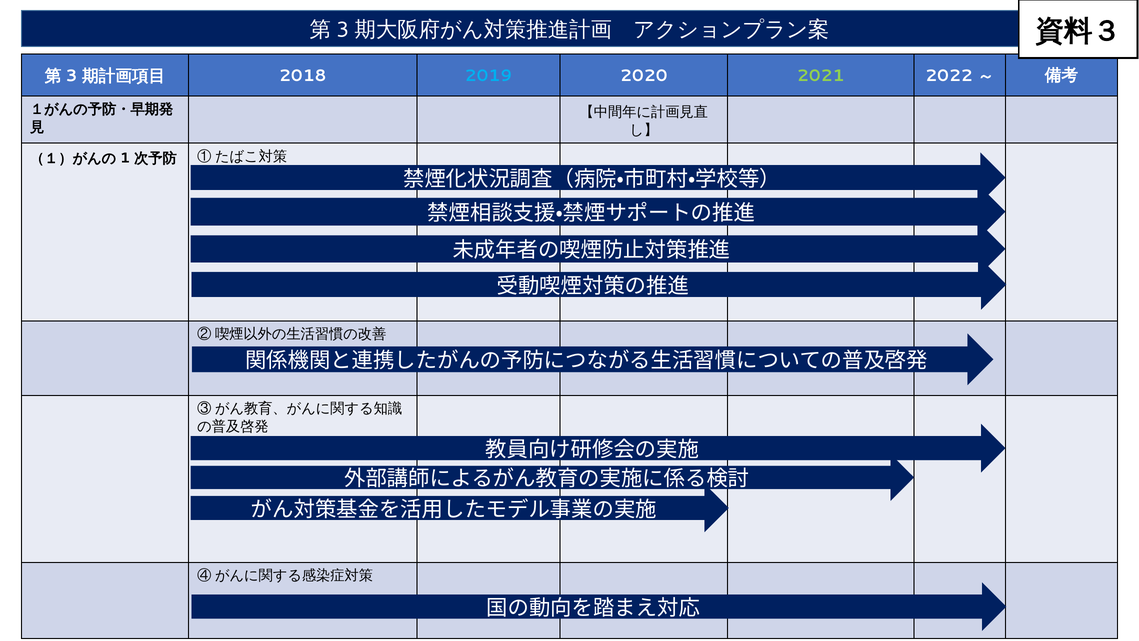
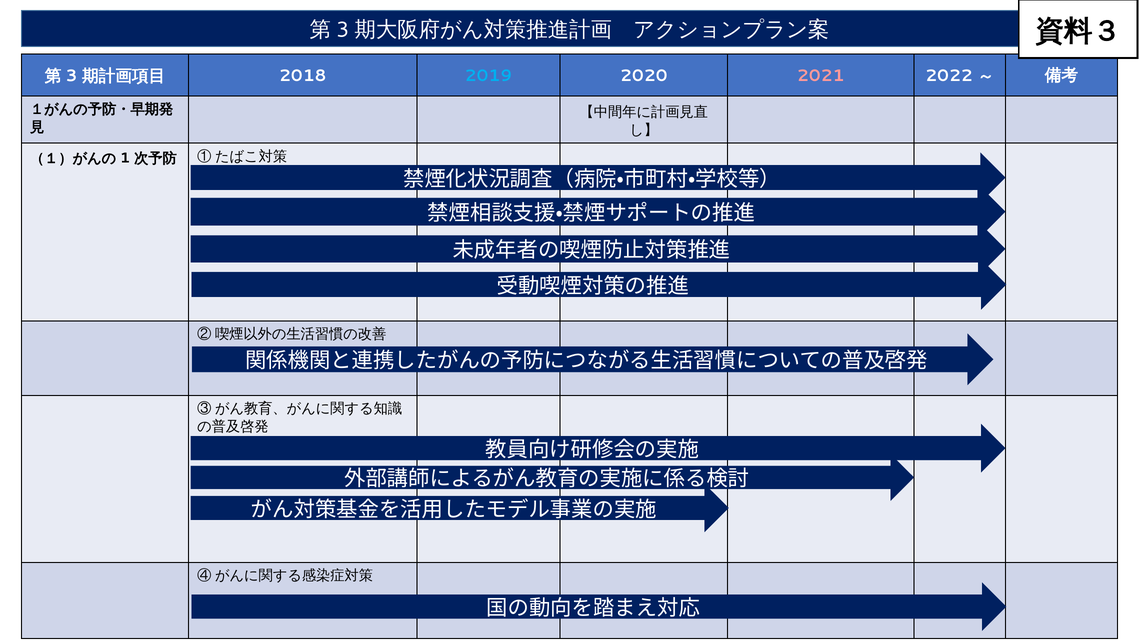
2021 colour: light green -> pink (821, 76)
